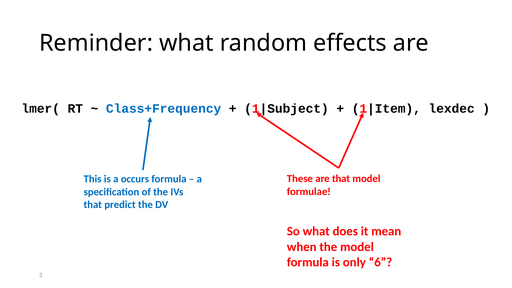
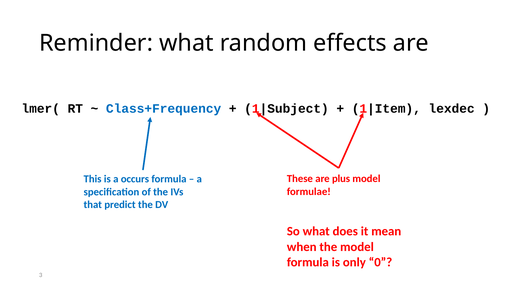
are that: that -> plus (341, 179)
6: 6 -> 0 (380, 262)
